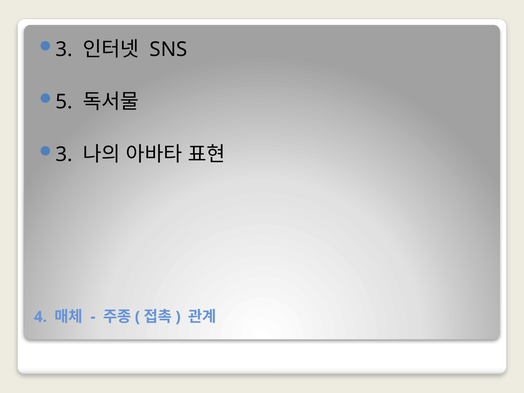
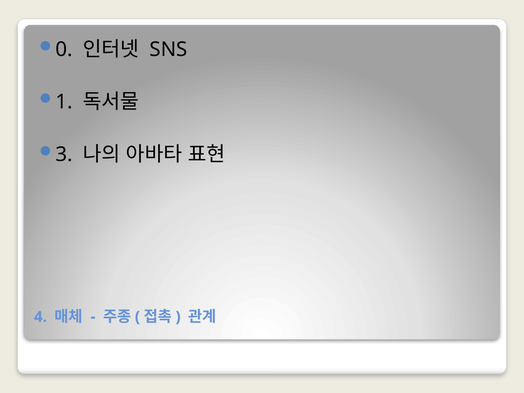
3: 3 -> 0 (64, 49)
5: 5 -> 1 (64, 102)
